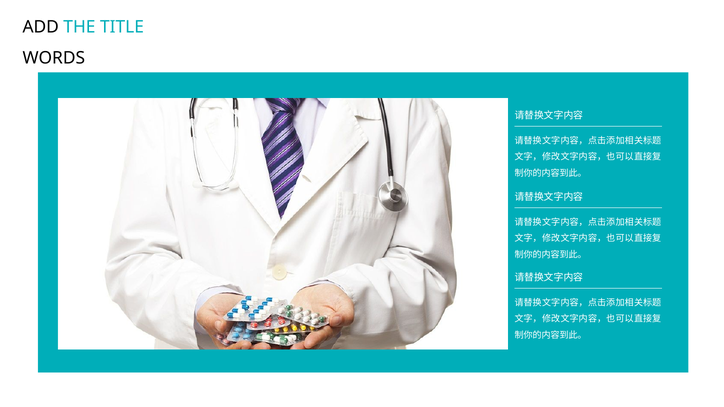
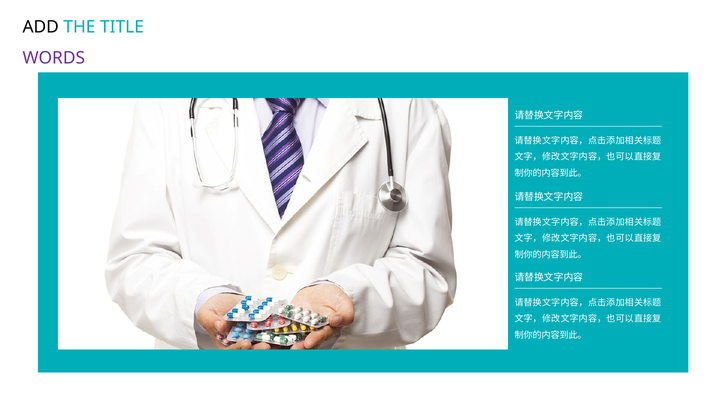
WORDS colour: black -> purple (54, 58)
